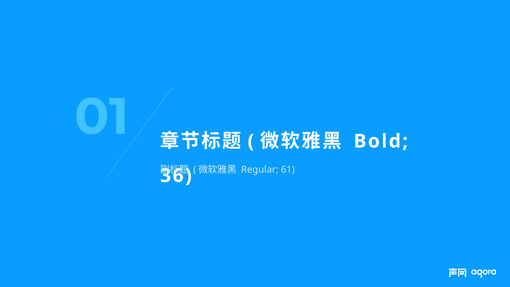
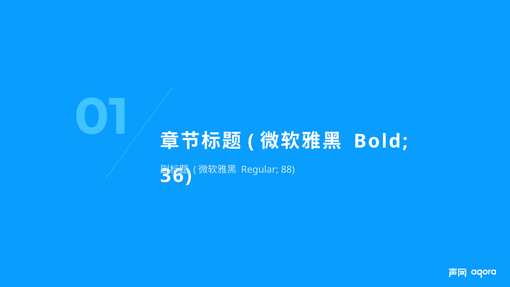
61: 61 -> 88 (288, 169)
